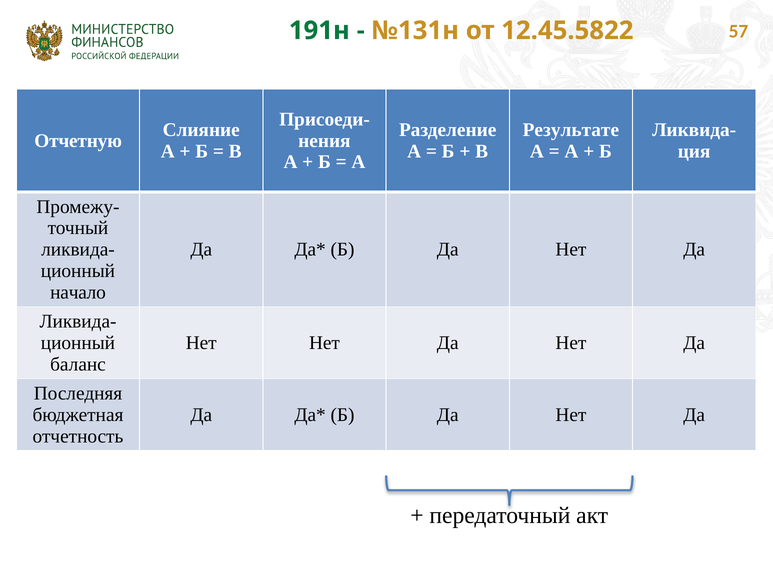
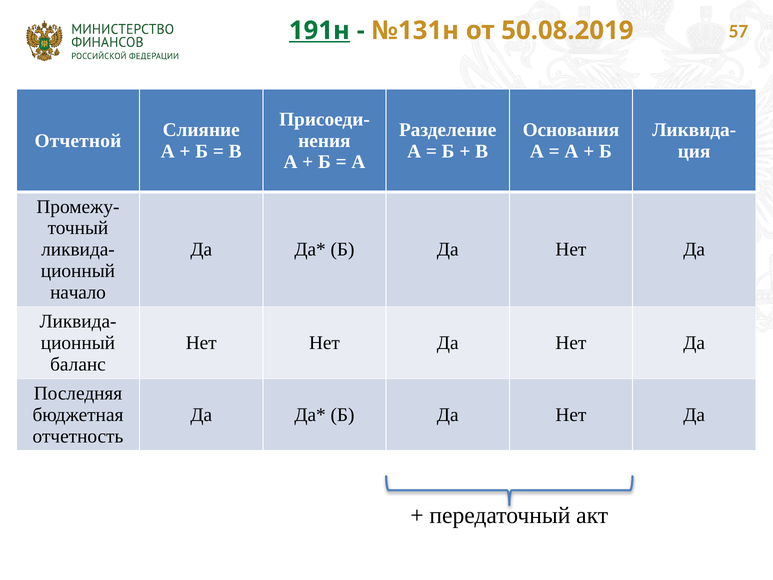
191н underline: none -> present (319, 31)
12.45.5822: 12.45.5822 -> 50.08.2019 (567, 31)
Результате: Результате -> Основания (571, 130)
Отчетную: Отчетную -> Отчетной (78, 141)
